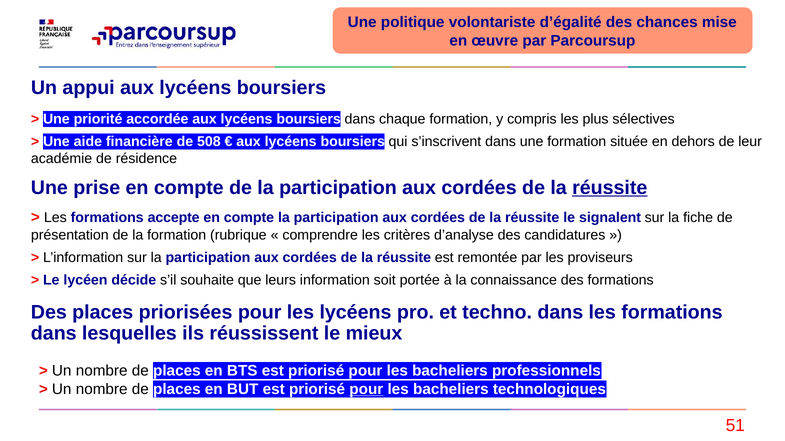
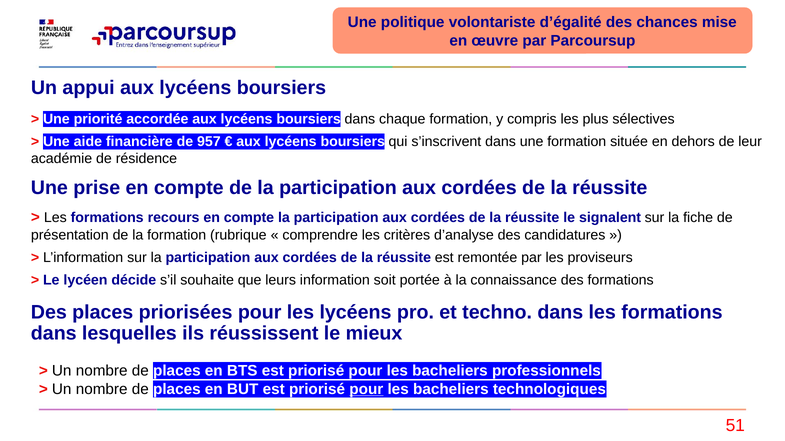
508: 508 -> 957 (209, 142)
réussite underline: present -> none (610, 188)
accepte: accepte -> recours (174, 218)
